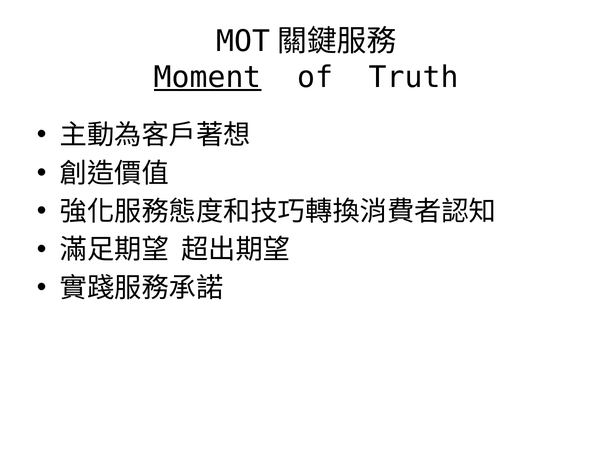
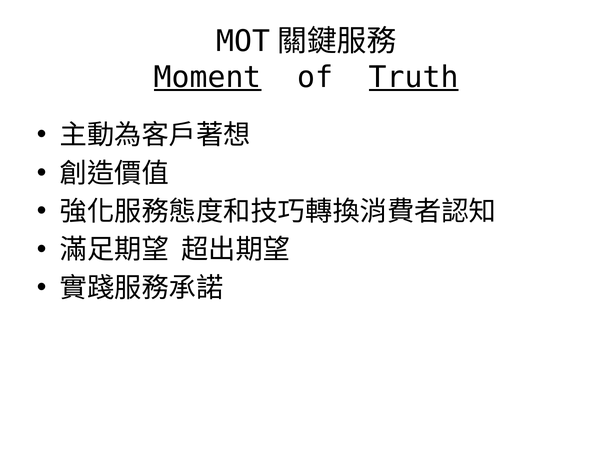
Truth underline: none -> present (414, 77)
